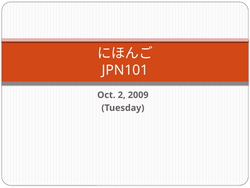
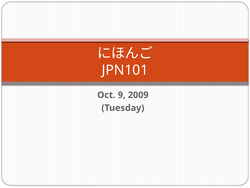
2: 2 -> 9 (122, 95)
